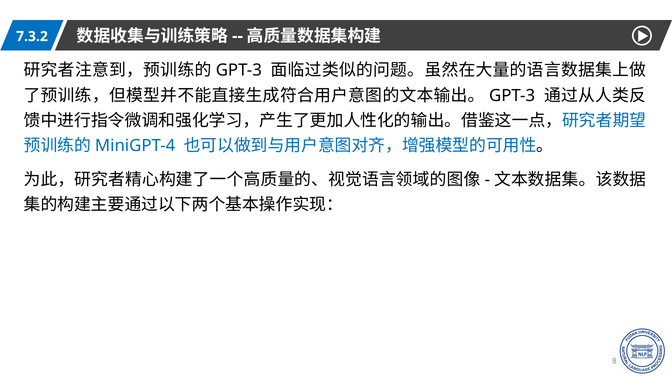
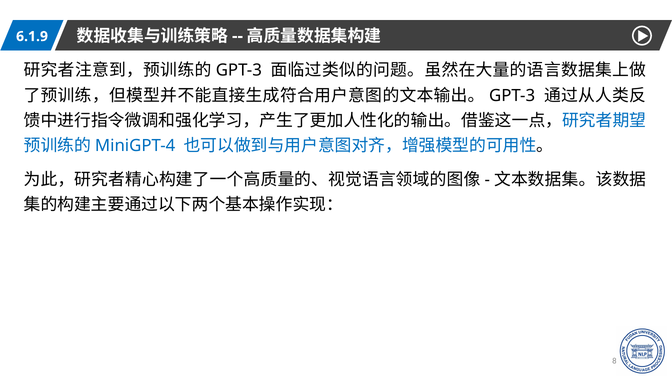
7.3.2: 7.3.2 -> 6.1.9 (32, 36)
